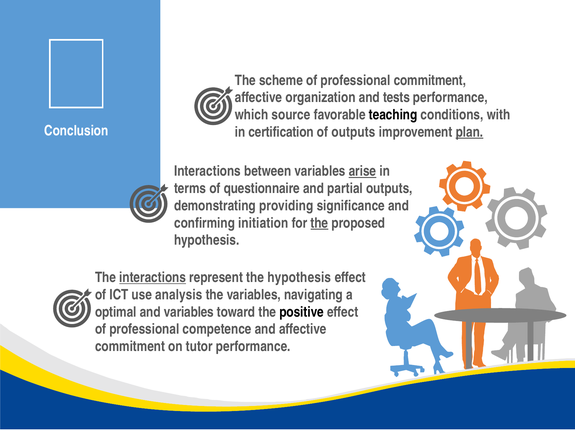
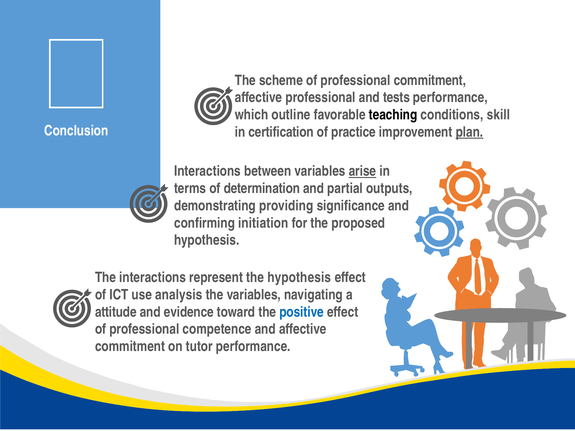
affective organization: organization -> professional (321, 98)
source: source -> outline (291, 115)
with: with -> skill (499, 115)
of outputs: outputs -> practice (353, 132)
questionnaire: questionnaire -> determination (262, 189)
the underline: present -> none (319, 223)
interactions underline: present -> none (153, 278)
optimal: optimal -> attitude (116, 312)
and variables: variables -> evidence (189, 312)
positive colour: black -> blue (302, 312)
